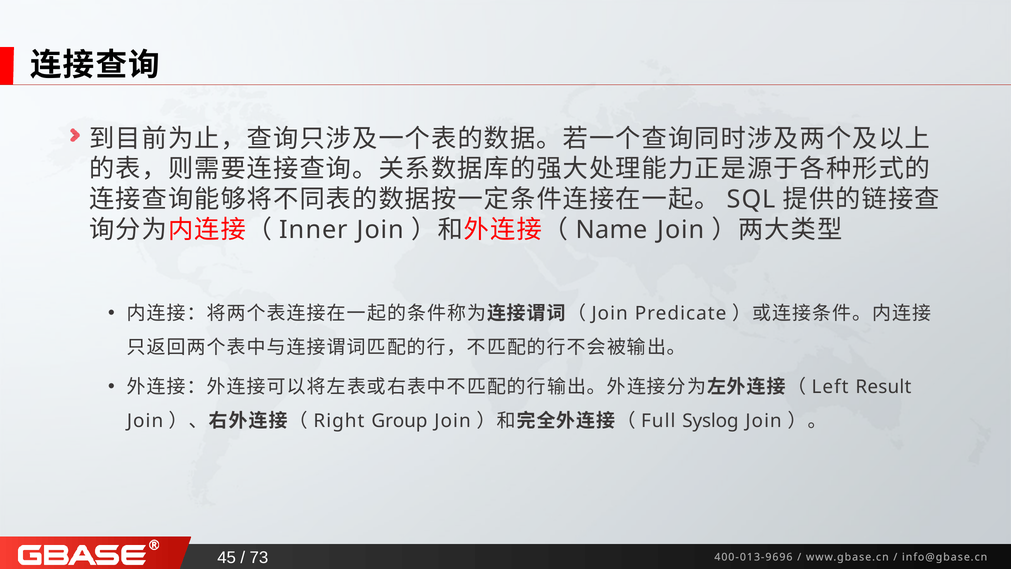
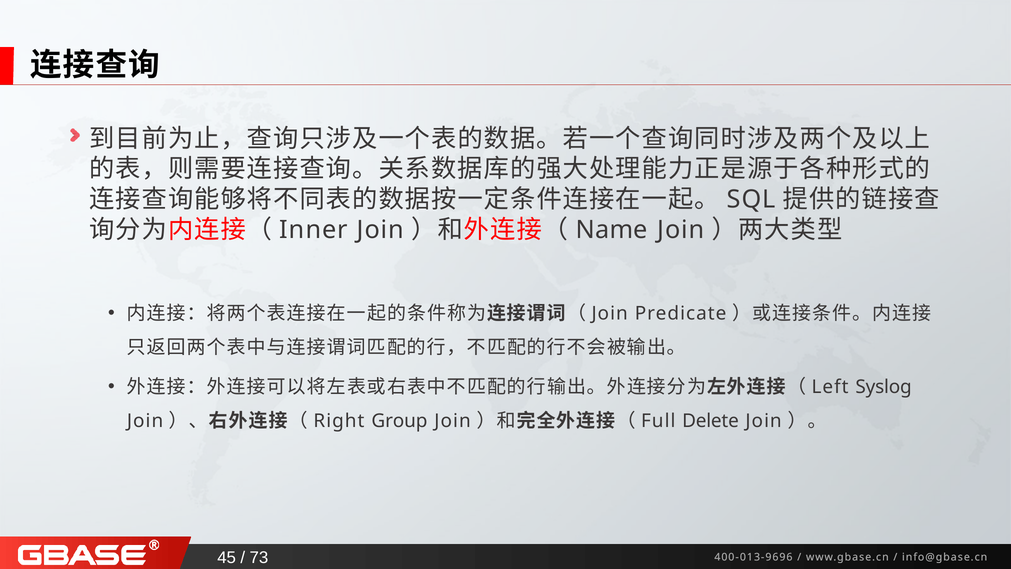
Result: Result -> Syslog (884, 387)
Syslog: Syslog -> Delete (710, 421)
